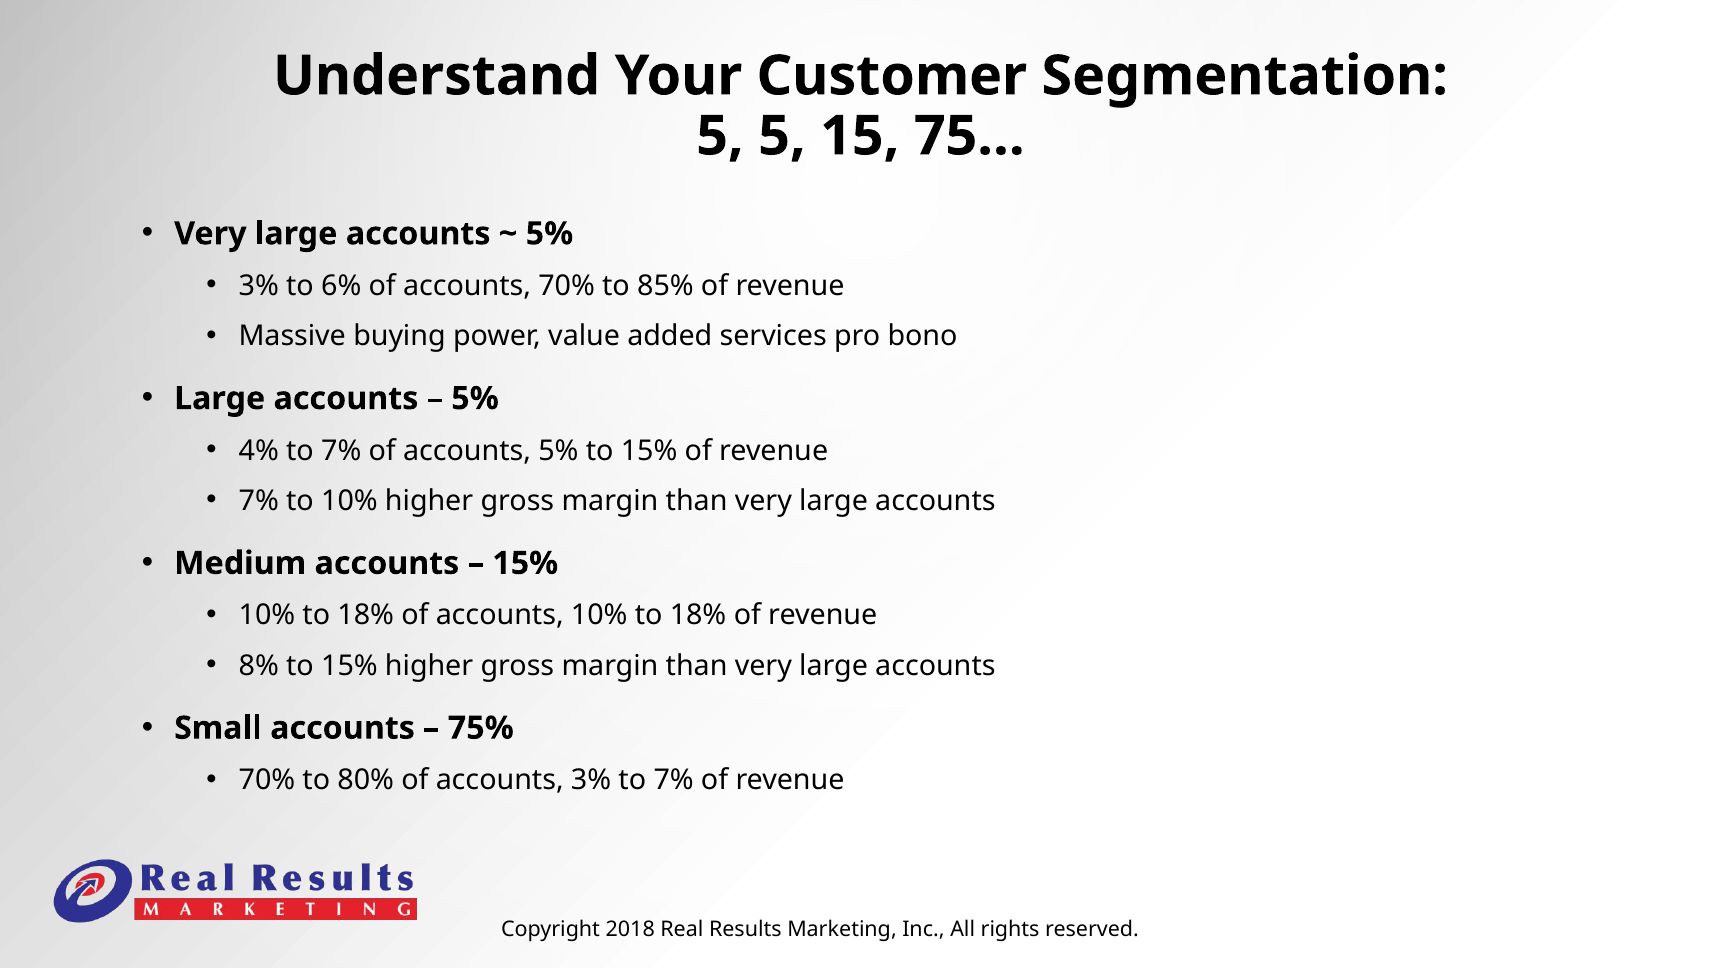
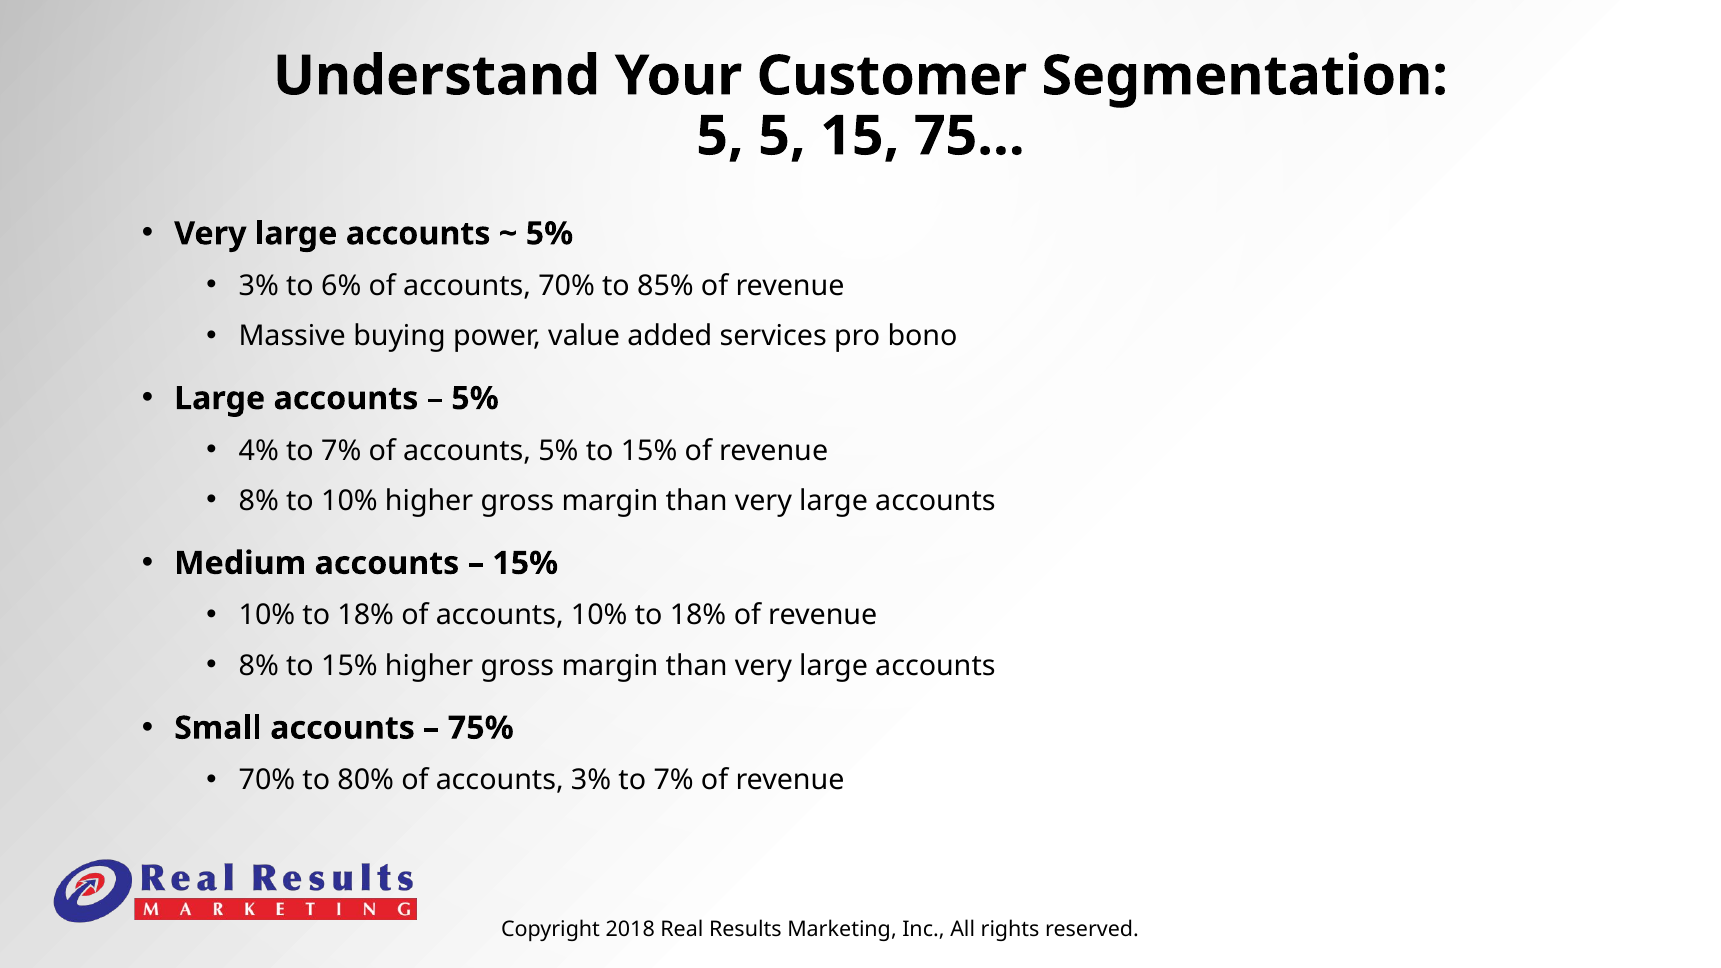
7%: 7% -> 8% (259, 501)
